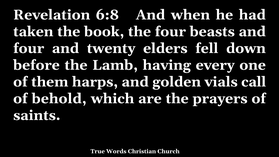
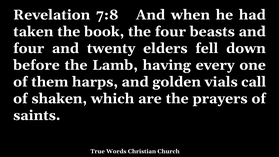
6:8: 6:8 -> 7:8 (107, 15)
behold: behold -> shaken (59, 99)
